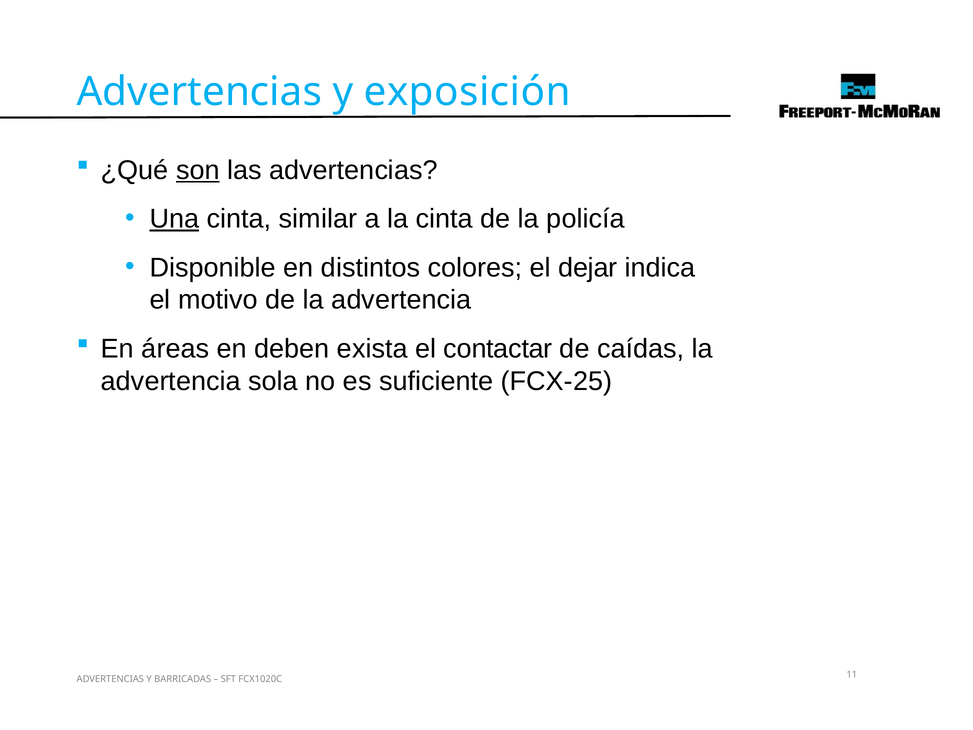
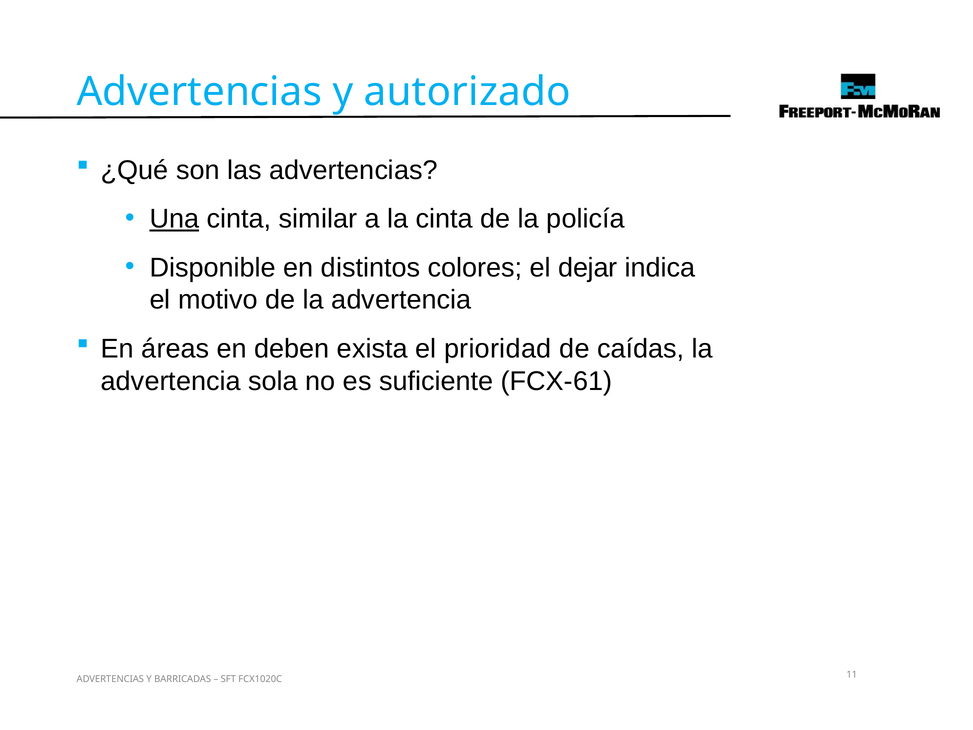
exposición: exposición -> autorizado (467, 92)
son underline: present -> none (198, 170)
contactar: contactar -> prioridad (498, 349)
FCX-25: FCX-25 -> FCX-61 (556, 381)
